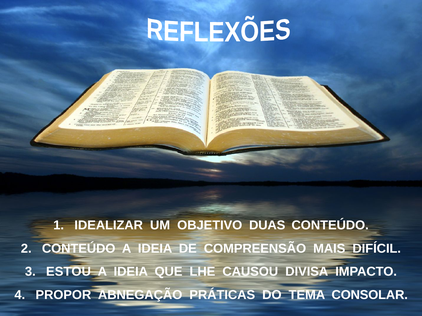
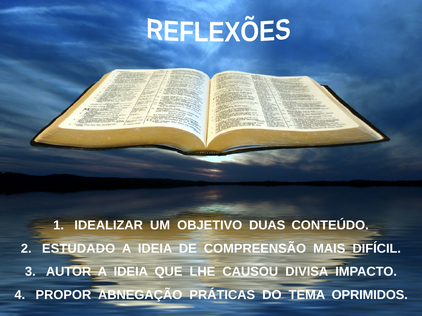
CONTEÚDO: CONTEÚDO -> ESTUDADO (79, 249)
ESTOU: ESTOU -> AUTOR (69, 272)
CONSOLAR: CONSOLAR -> OPRIMIDOS (370, 295)
